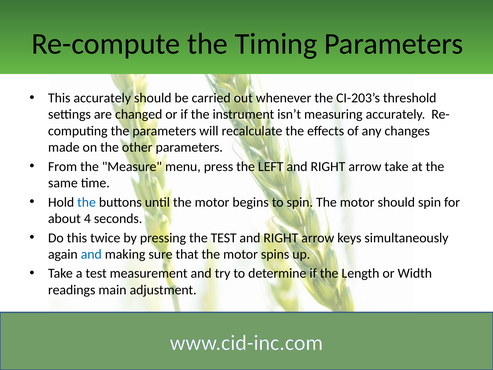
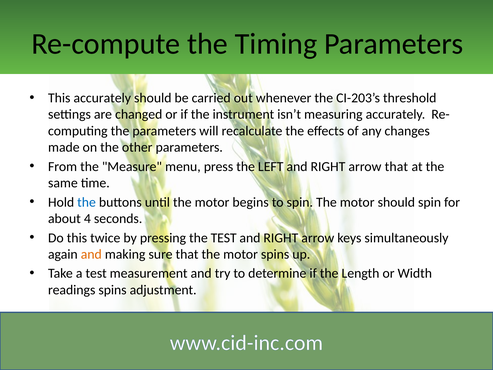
arrow take: take -> that (396, 166)
and colour: blue -> orange (91, 254)
readings main: main -> spins (113, 290)
